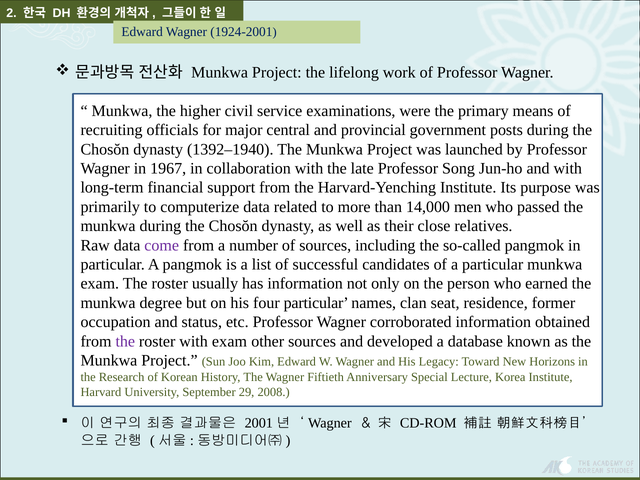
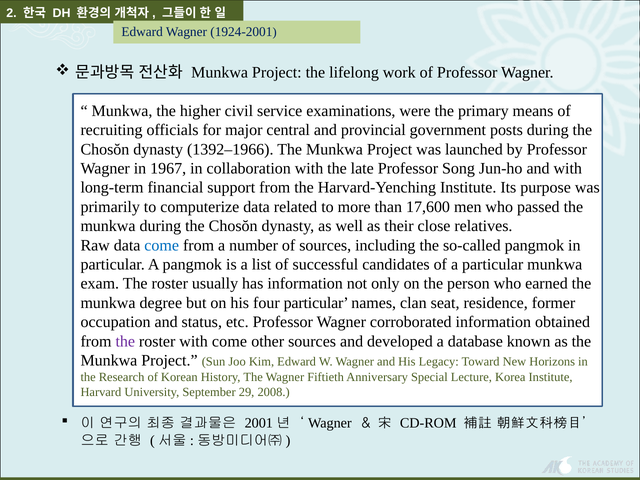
1392–1940: 1392–1940 -> 1392–1966 (230, 149)
14,000: 14,000 -> 17,600 (428, 207)
come colour: purple -> blue (162, 245)
with exam: exam -> come (230, 341)
